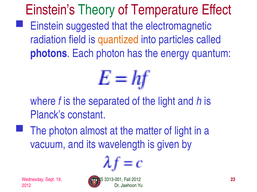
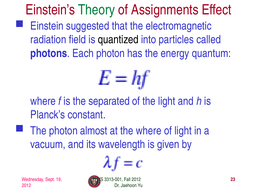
Temperature: Temperature -> Assignments (165, 10)
quantized colour: orange -> black (118, 40)
the matter: matter -> where (149, 131)
